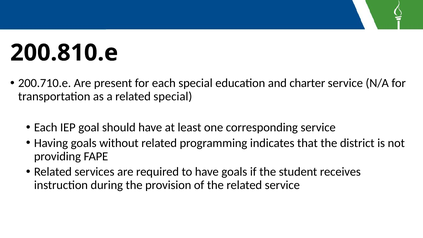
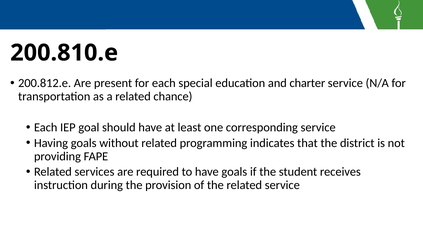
200.710.e: 200.710.e -> 200.812.e (45, 83)
related special: special -> chance (173, 96)
